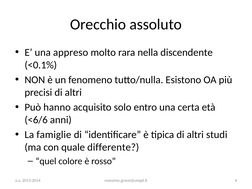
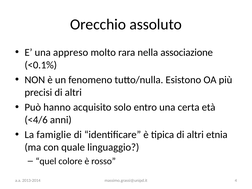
discendente: discendente -> associazione (187, 52)
<6/6: <6/6 -> <4/6 (36, 120)
studi: studi -> etnia (217, 135)
differente: differente -> linguaggio (113, 147)
